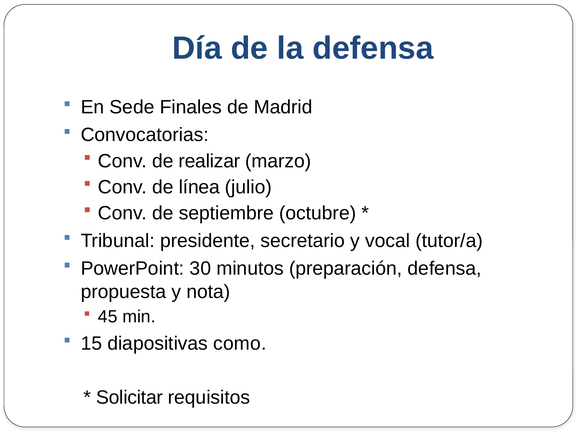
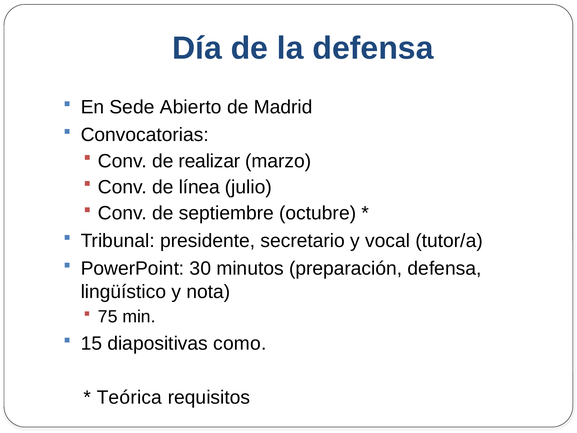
Finales: Finales -> Abierto (191, 107)
propuesta: propuesta -> lingüístico (123, 292)
45: 45 -> 75 (108, 317)
Solicitar: Solicitar -> Teórica (129, 397)
